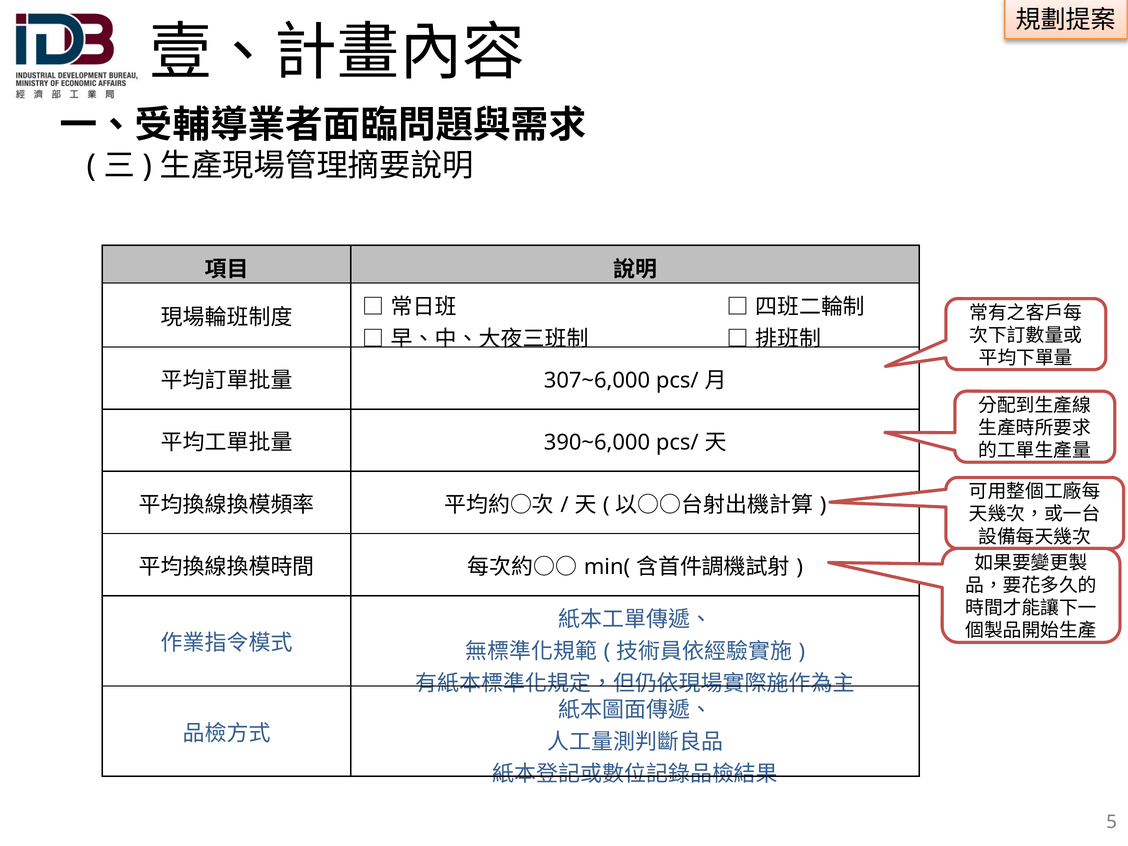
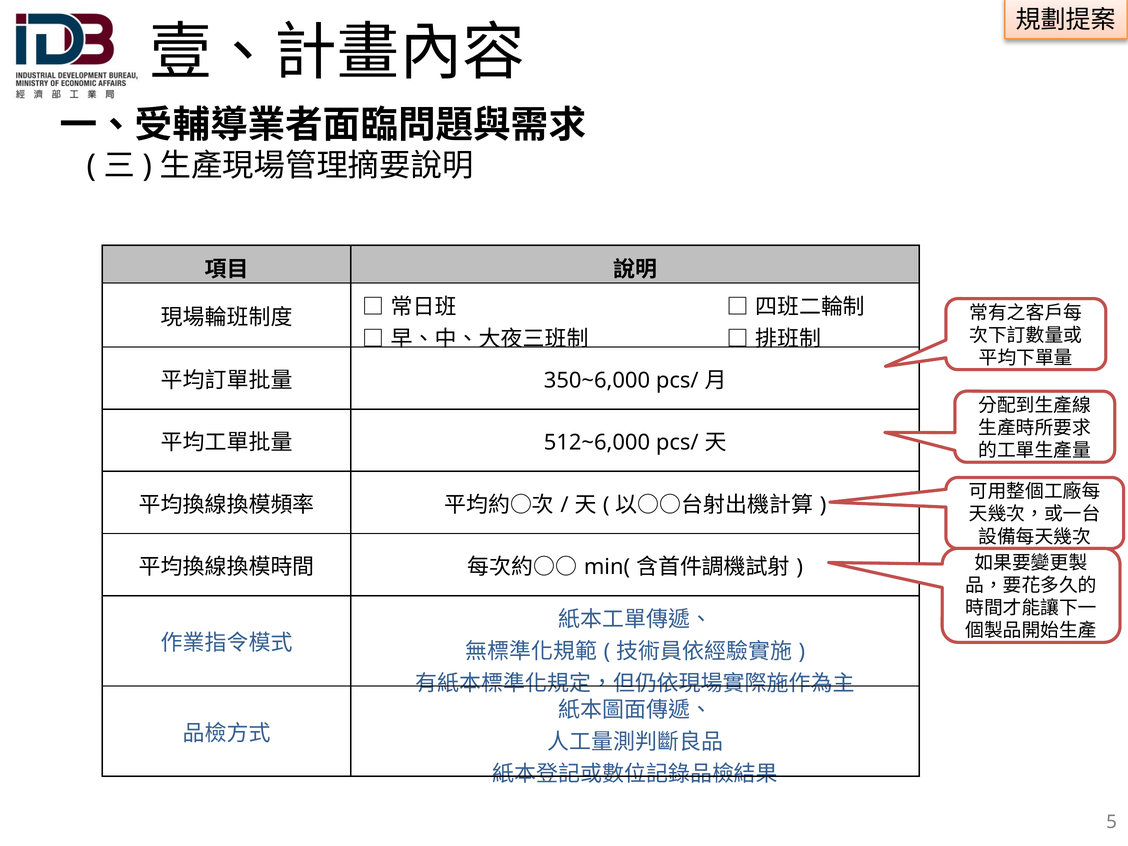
307~6,000: 307~6,000 -> 350~6,000 (597, 380)
390~6,000: 390~6,000 -> 512~6,000 (597, 443)
